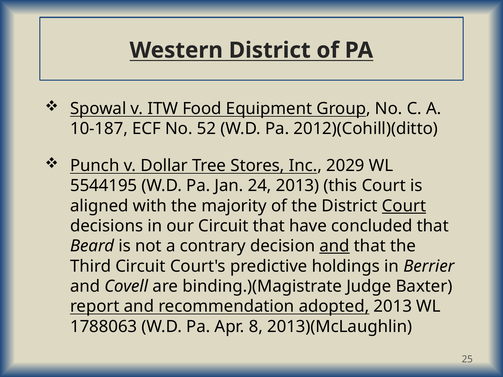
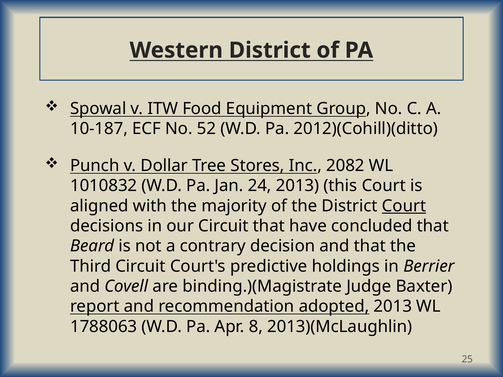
2029: 2029 -> 2082 (345, 166)
5544195: 5544195 -> 1010832 (104, 186)
and underline: present -> none (335, 246)
